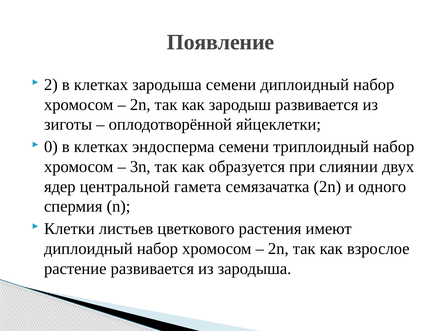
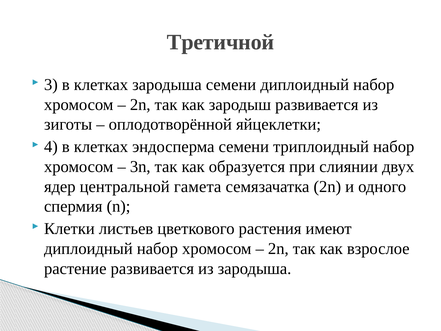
Появление: Появление -> Третичной (221, 42)
2: 2 -> 3 (51, 85)
0: 0 -> 4 (51, 147)
